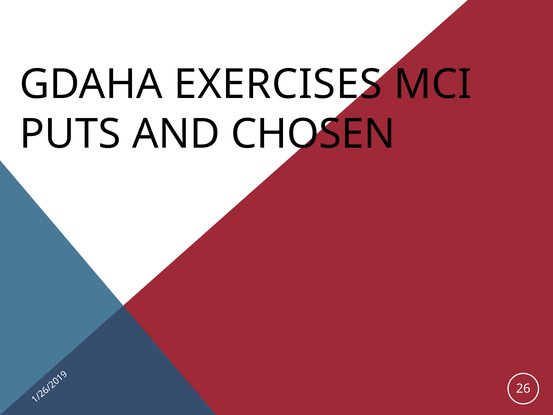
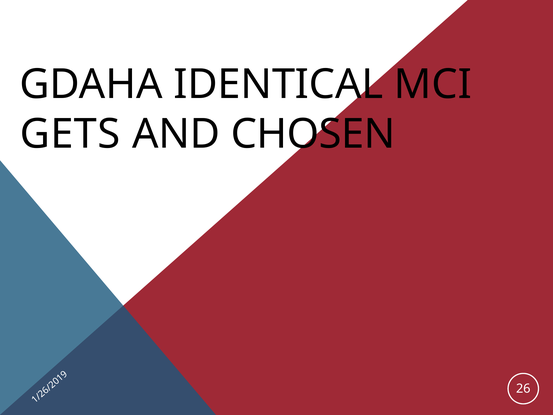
EXERCISES: EXERCISES -> IDENTICAL (278, 84)
PUTS: PUTS -> GETS (70, 134)
